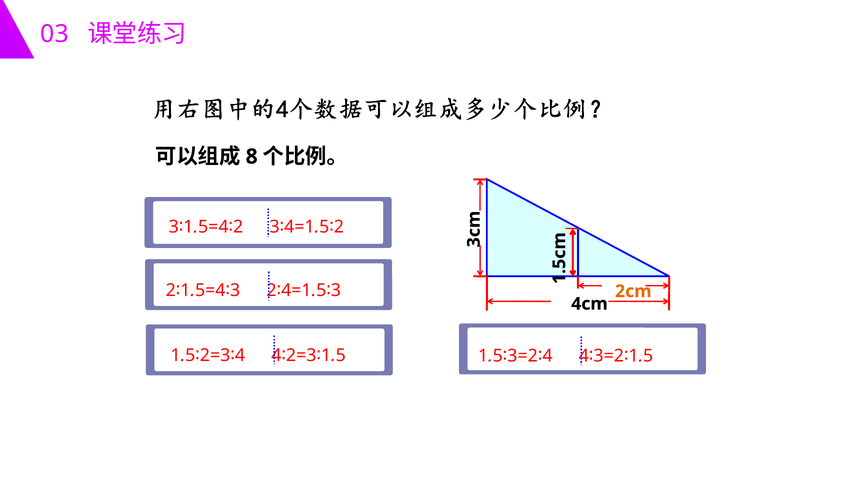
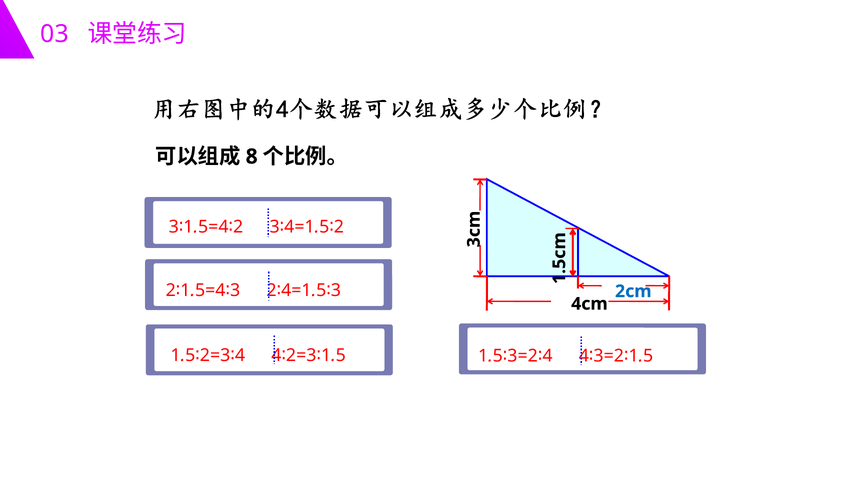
2cm colour: orange -> blue (633, 291)
